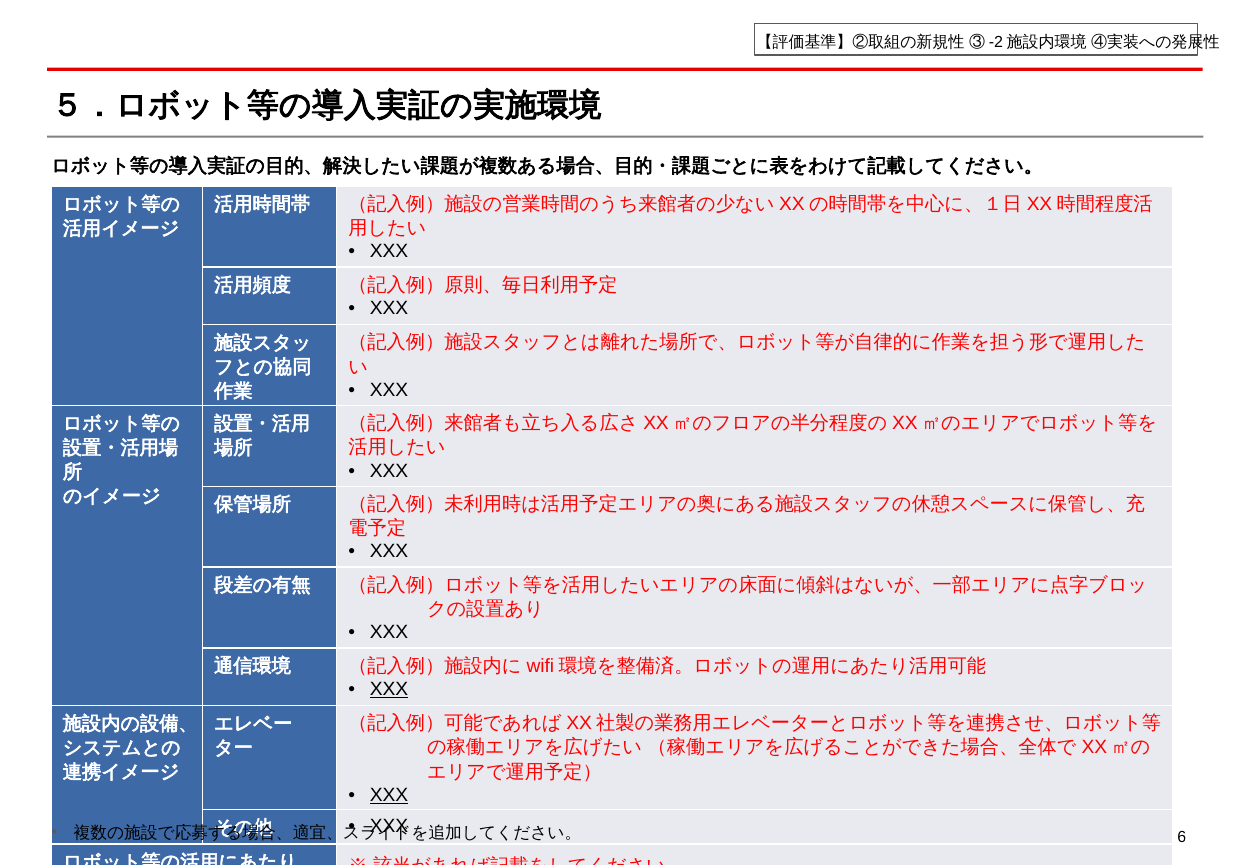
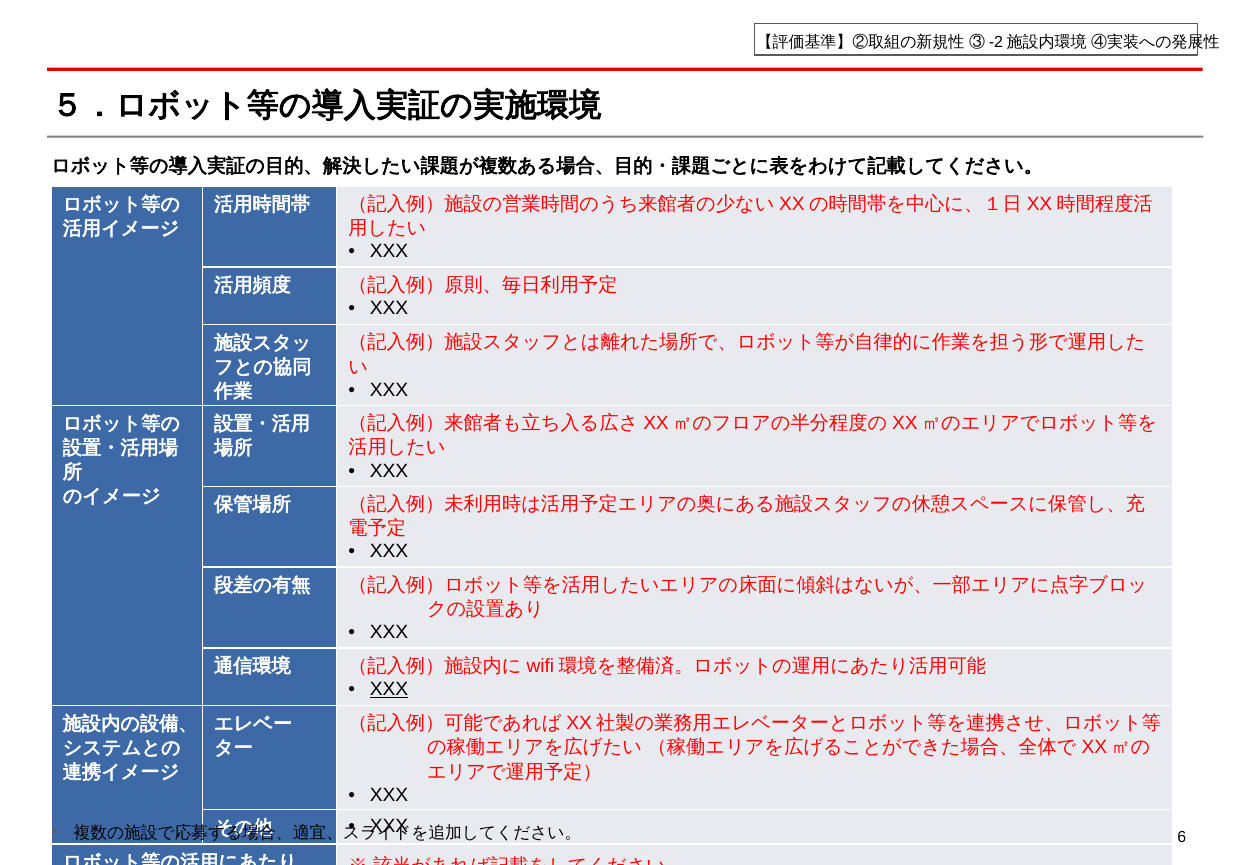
XXX underline: present -> none (389, 795)
